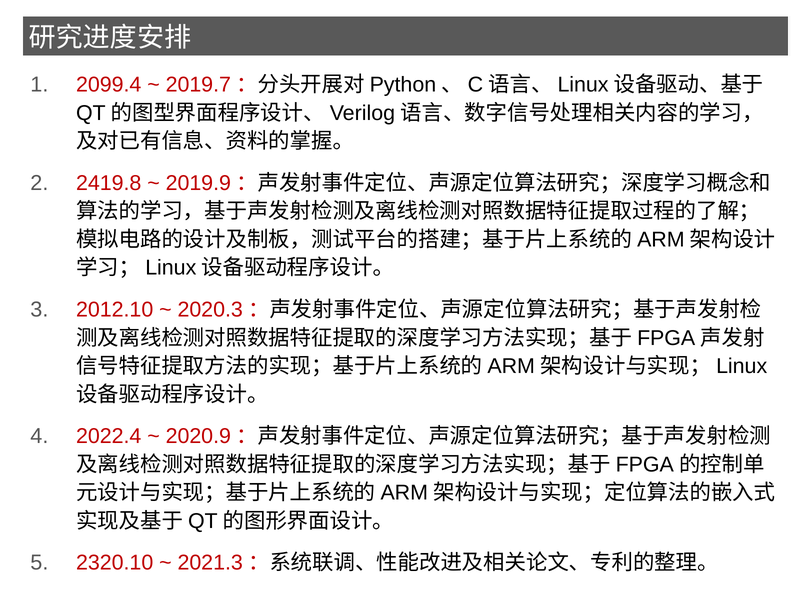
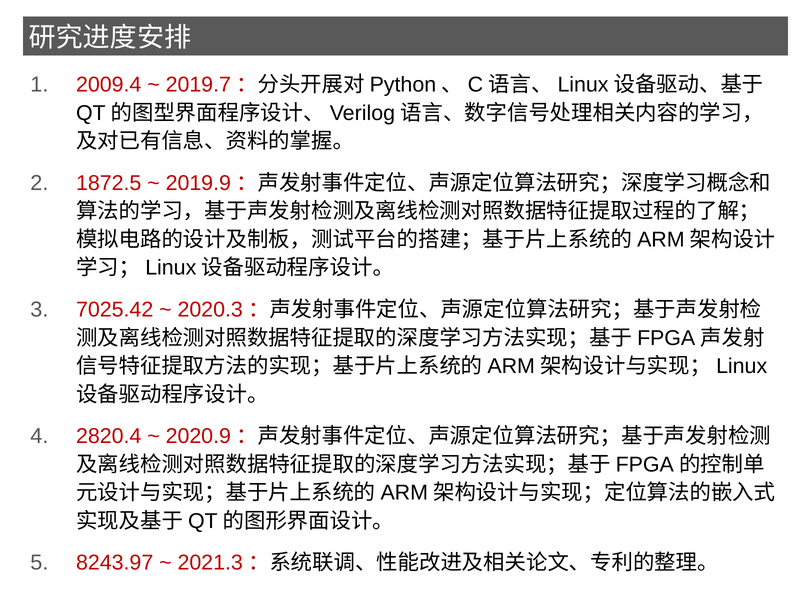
2099.4: 2099.4 -> 2009.4 (109, 85)
2419.8: 2419.8 -> 1872.5 (109, 183)
2012.10: 2012.10 -> 7025.42 (115, 310)
2022.4: 2022.4 -> 2820.4 (109, 436)
2320.10: 2320.10 -> 8243.97 (115, 563)
